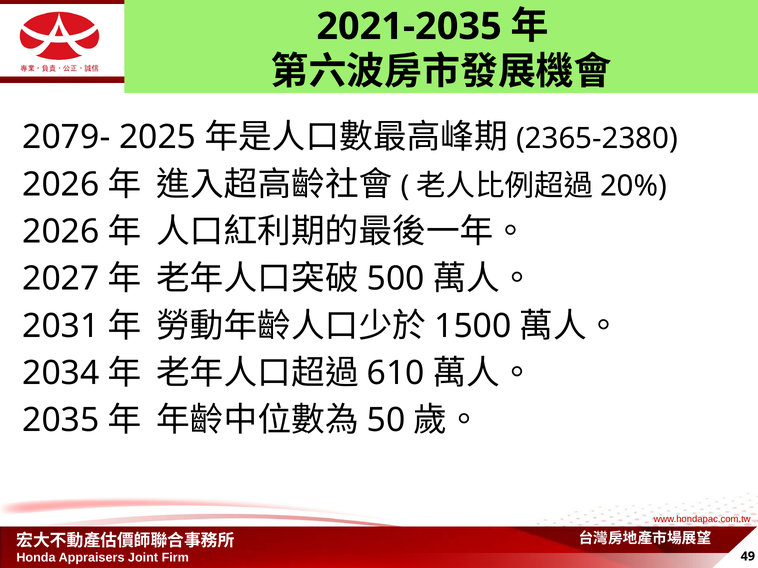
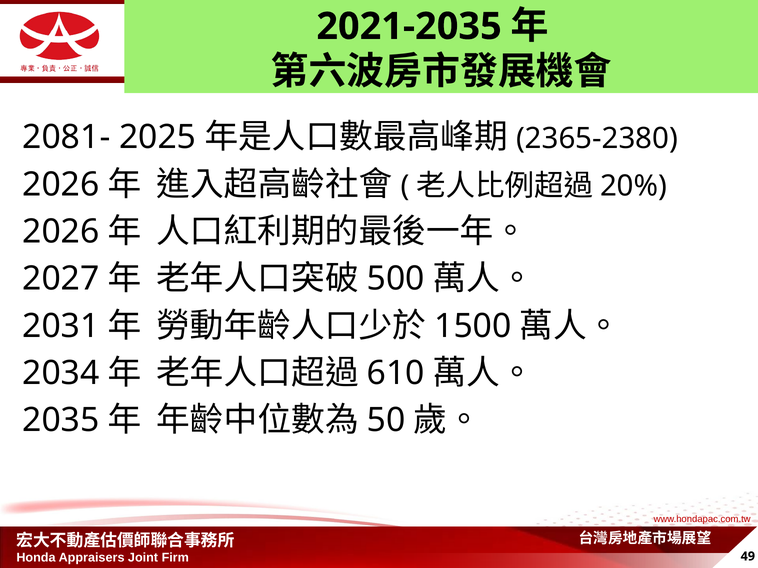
2079-: 2079- -> 2081- (66, 137)
